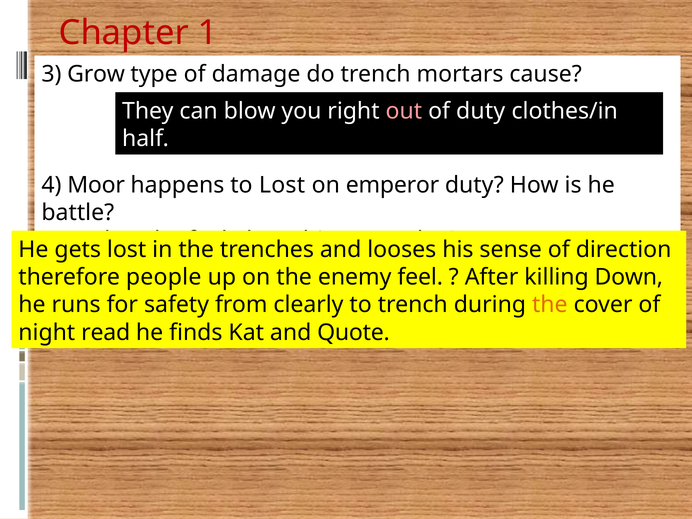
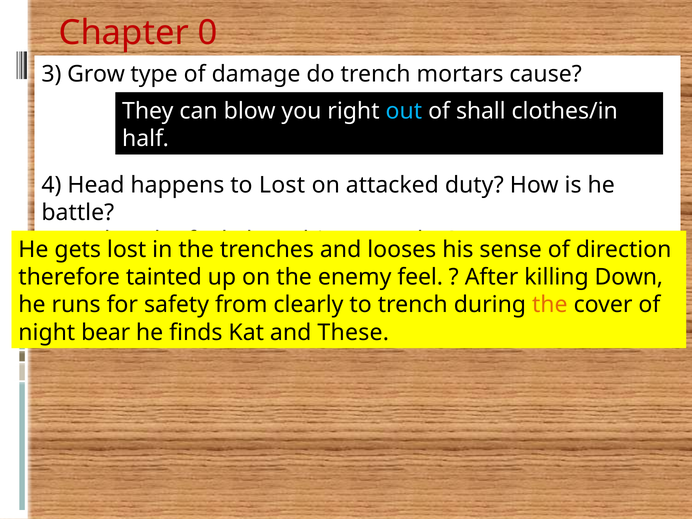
1: 1 -> 0 (208, 33)
out colour: pink -> light blue (404, 111)
of duty: duty -> shall (481, 111)
Moor: Moor -> Head (96, 185)
emperor: emperor -> attacked (392, 185)
people: people -> tainted (164, 277)
read: read -> bear (106, 333)
Quote: Quote -> These (353, 333)
